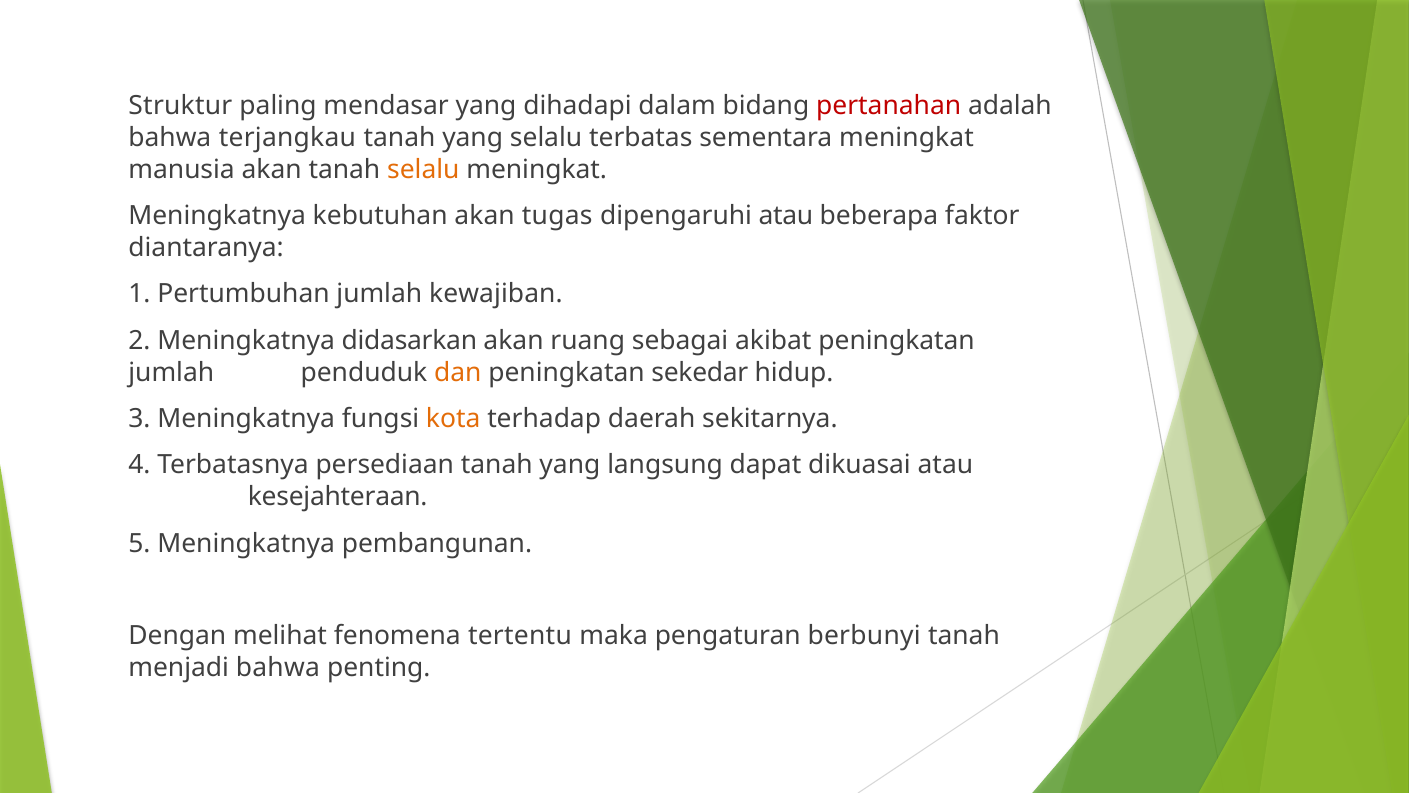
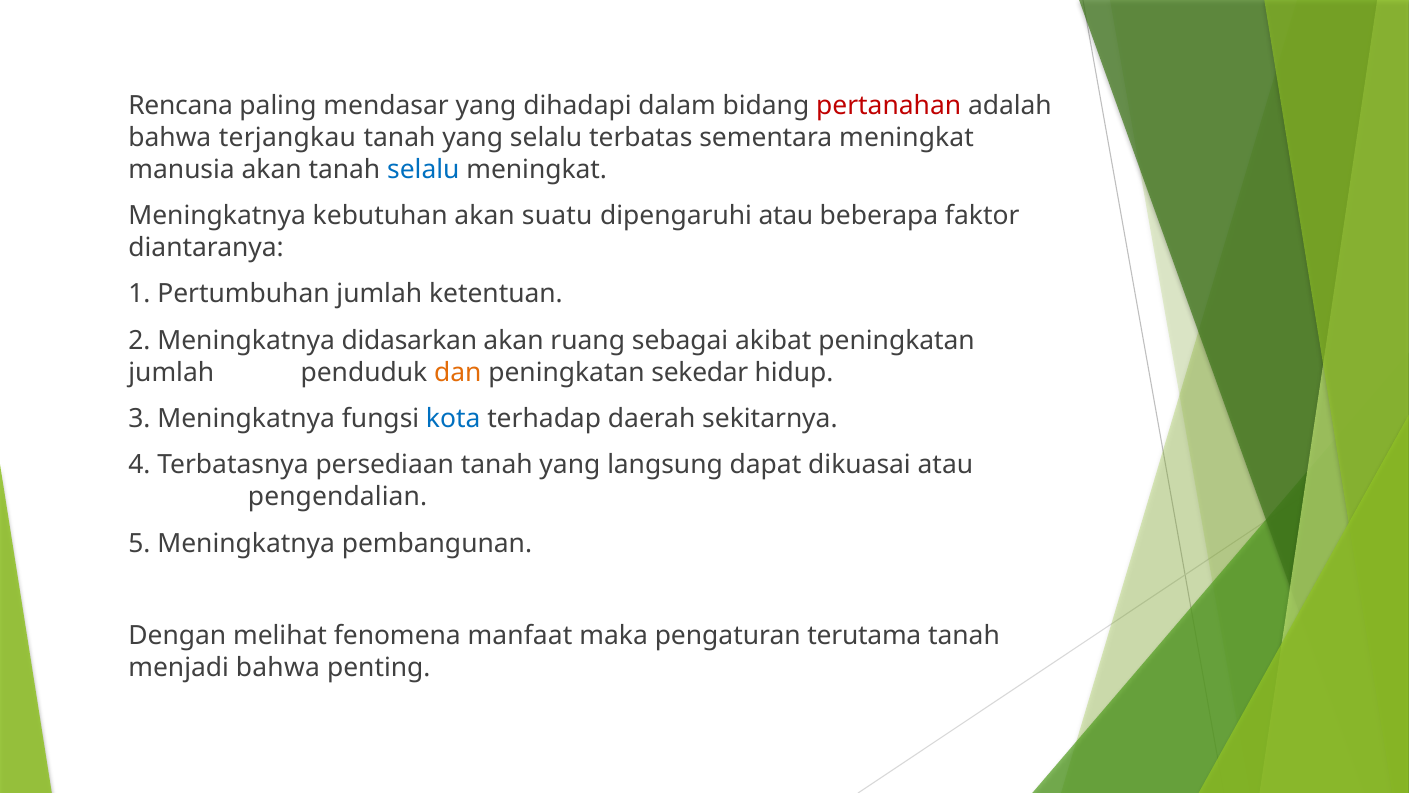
Struktur: Struktur -> Rencana (181, 106)
selalu colour: orange -> blue (423, 170)
tugas: tugas -> suatu (557, 216)
kewajiban: kewajiban -> ketentuan (496, 294)
kota colour: orange -> blue (453, 419)
kesejahteraan: kesejahteraan -> pengendalian (338, 497)
tertentu: tertentu -> manfaat (520, 636)
berbunyi: berbunyi -> terutama (864, 636)
